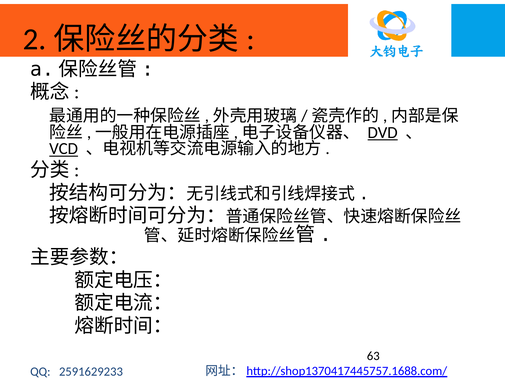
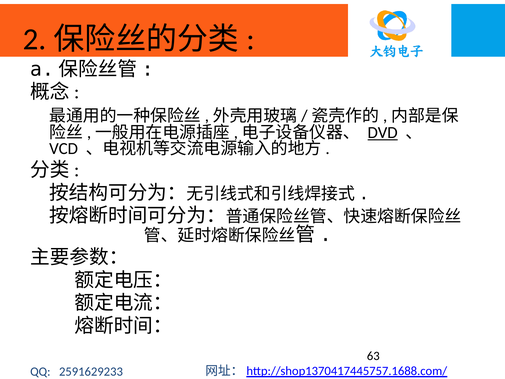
VCD underline: present -> none (64, 149)
